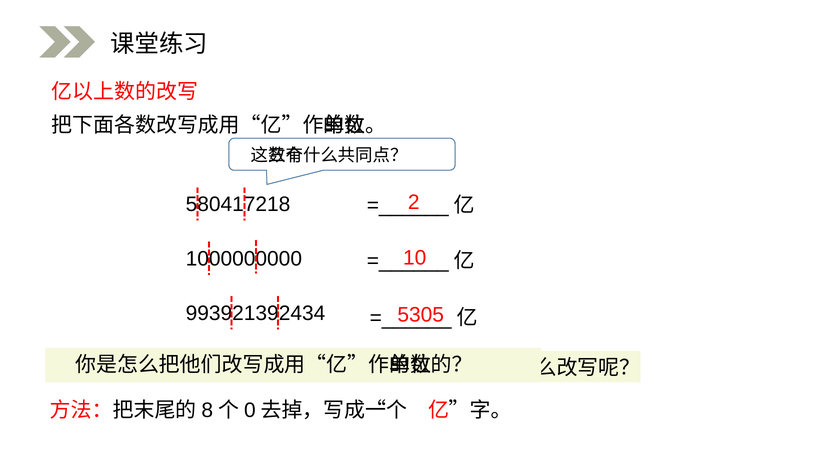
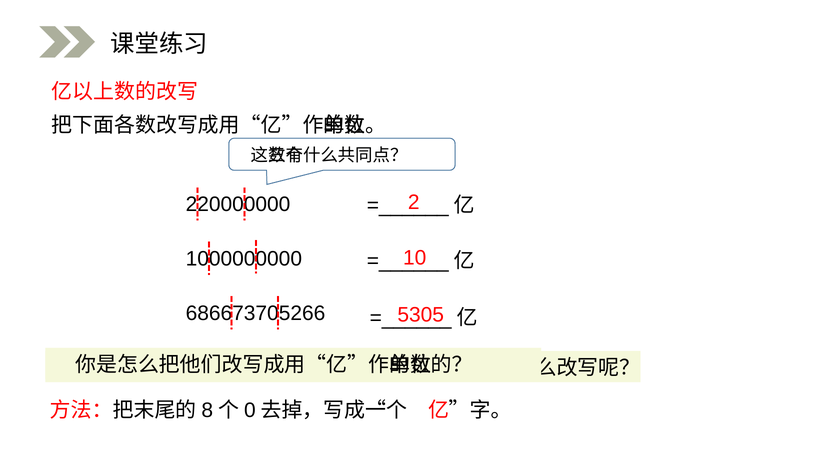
580417218: 580417218 -> 220000000 (238, 204)
993921392434: 993921392434 -> 686673705266 (255, 313)
